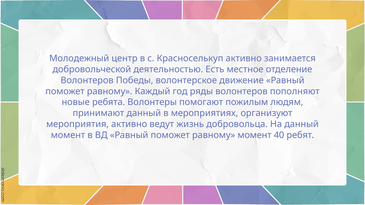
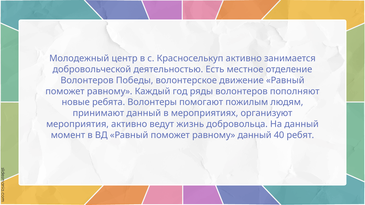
равному момент: момент -> данный (255, 135)
